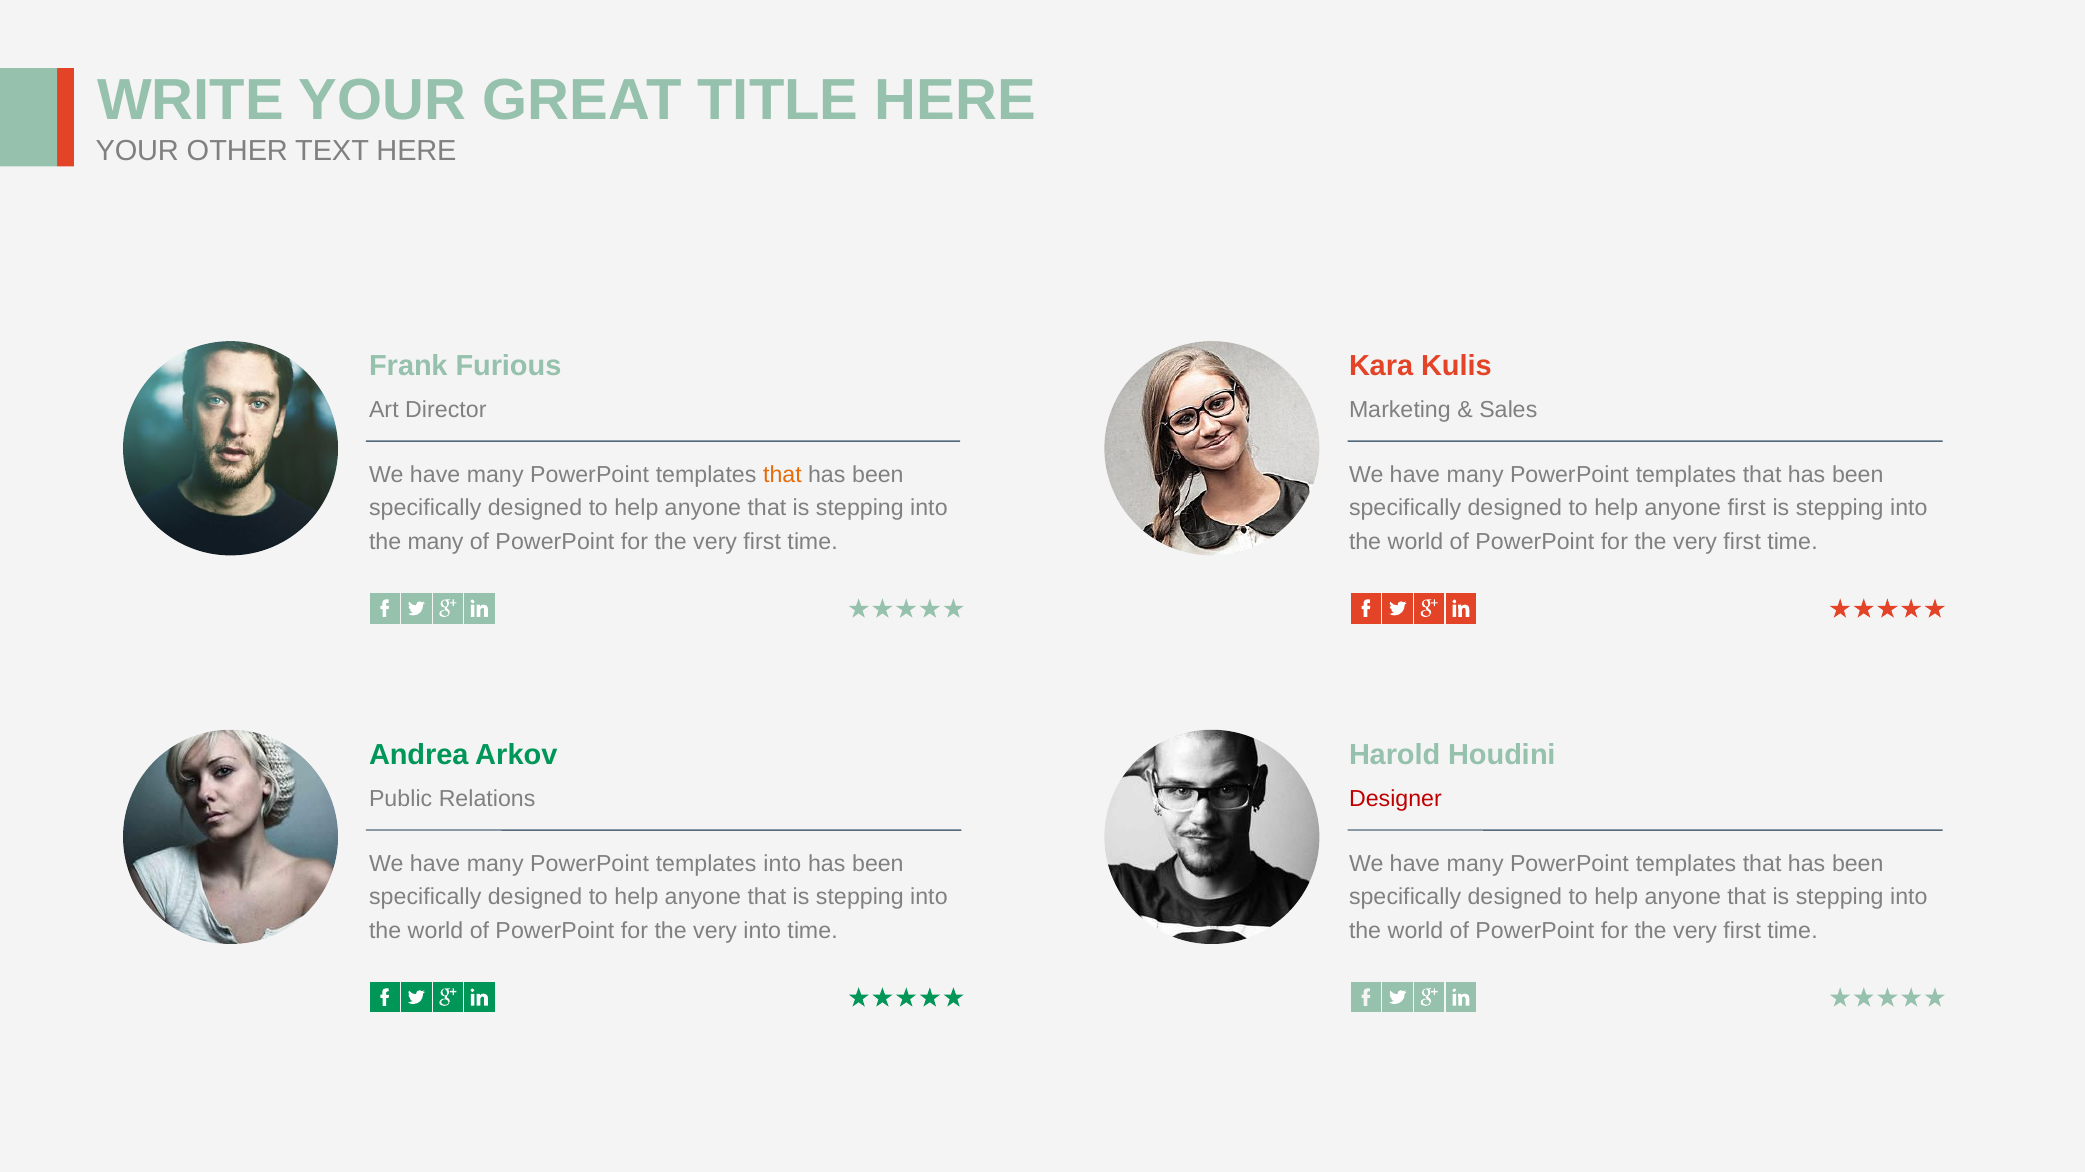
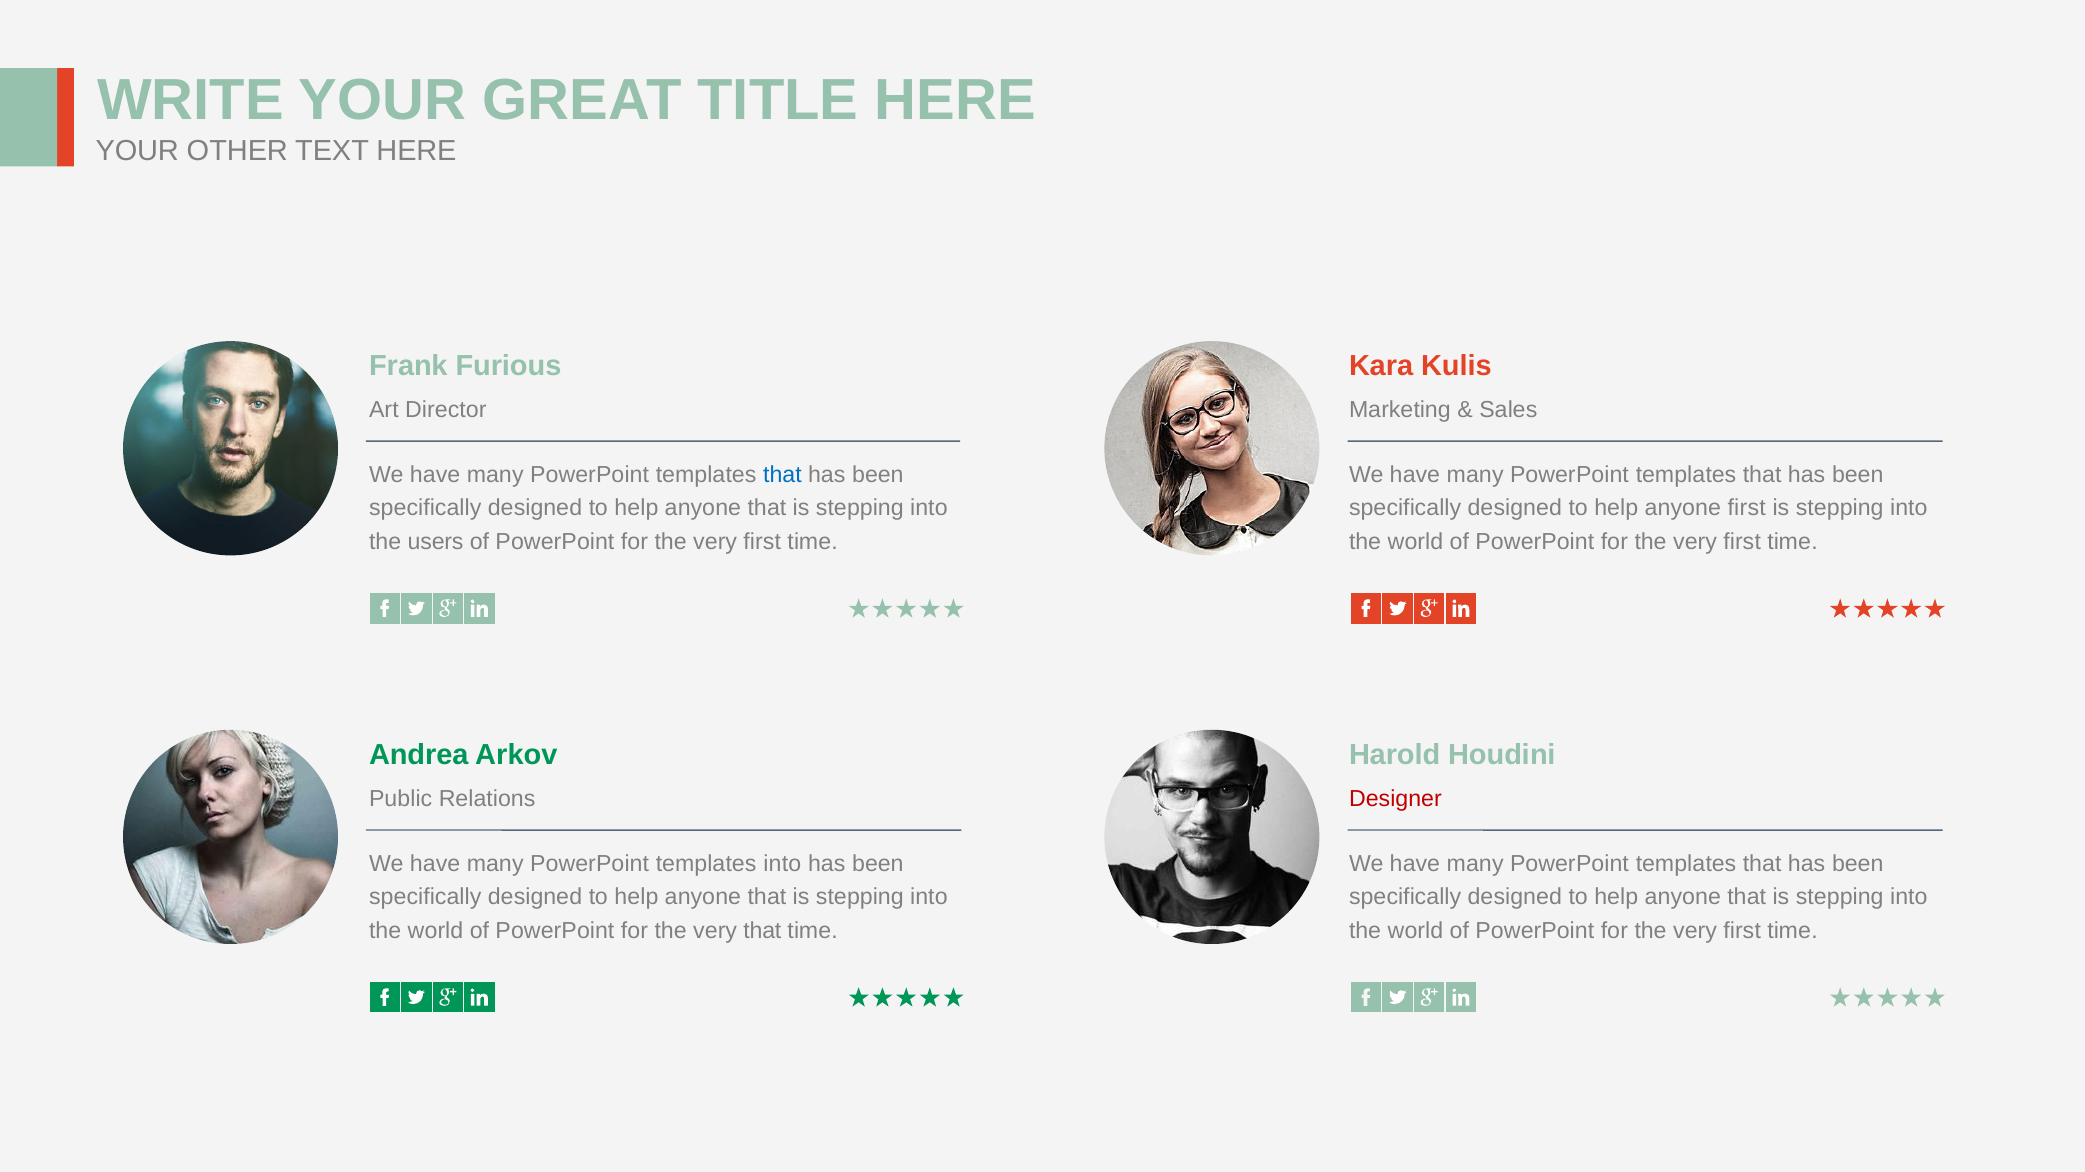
that colour: orange -> blue (782, 475)
the many: many -> users (436, 542)
very into: into -> that (762, 931)
